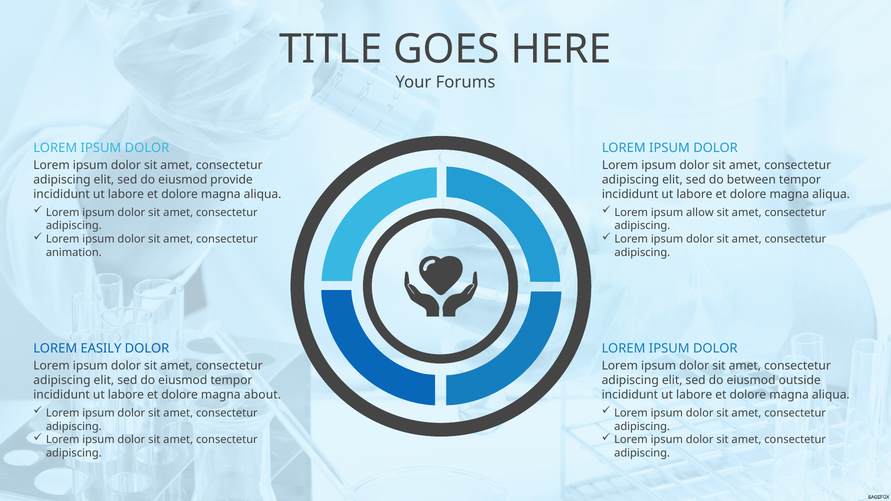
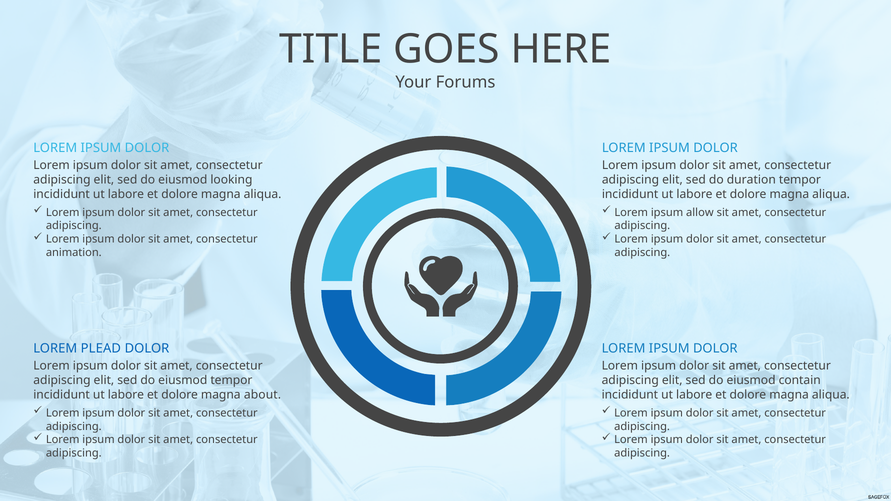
provide: provide -> looking (231, 180)
between: between -> duration (751, 180)
EASILY: EASILY -> PLEAD (101, 349)
outside: outside -> contain (800, 380)
